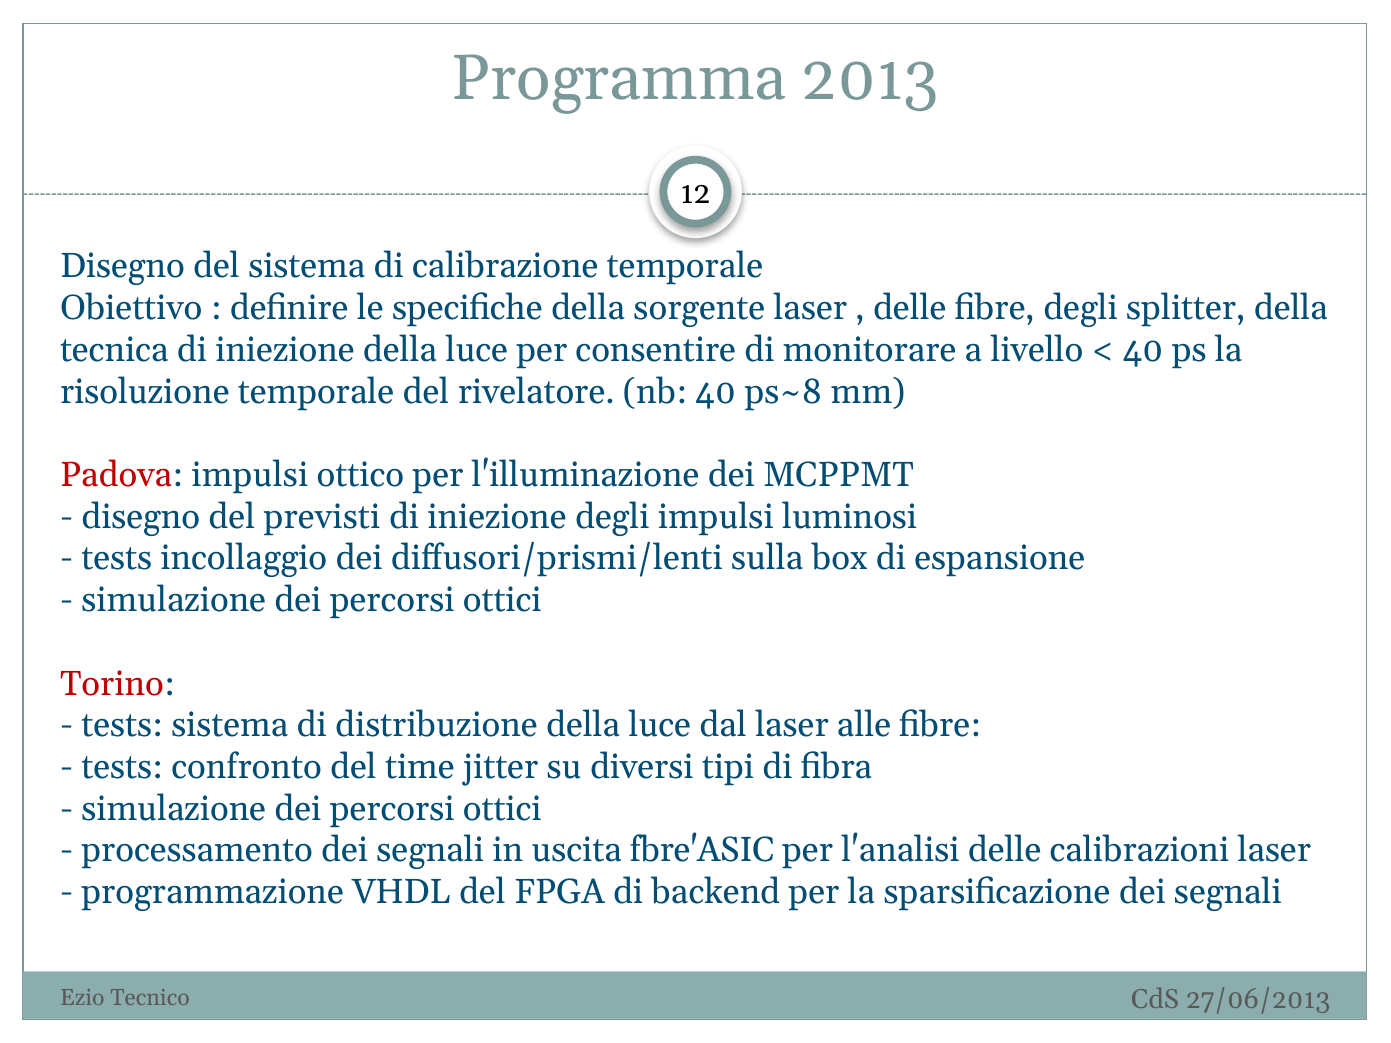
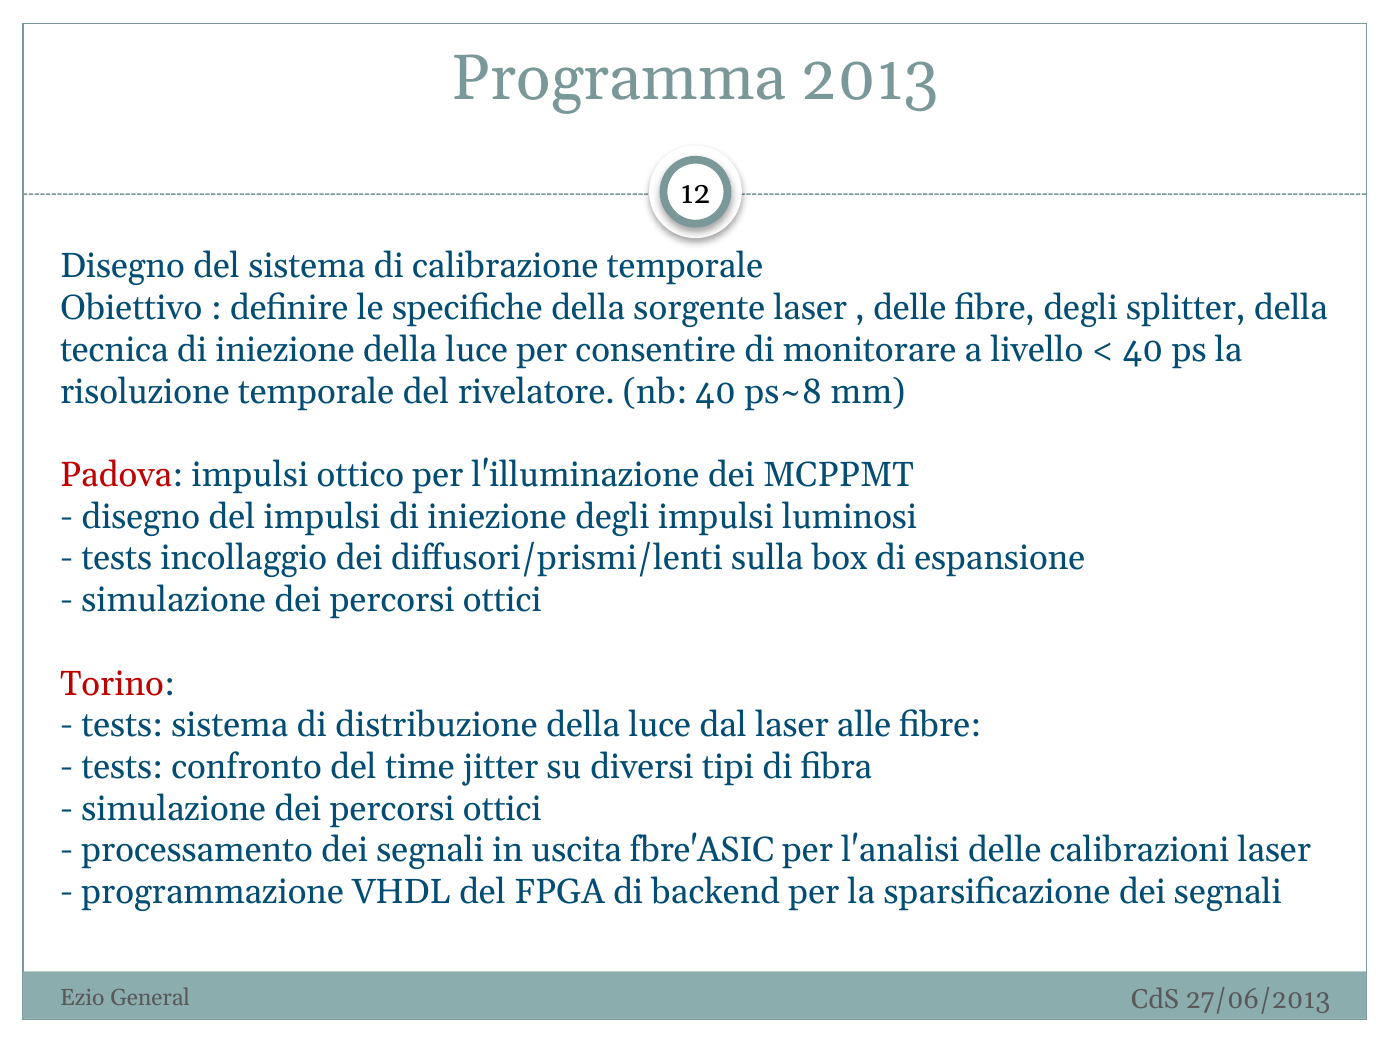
del previsti: previsti -> impulsi (322, 517)
Tecnico: Tecnico -> General (150, 998)
